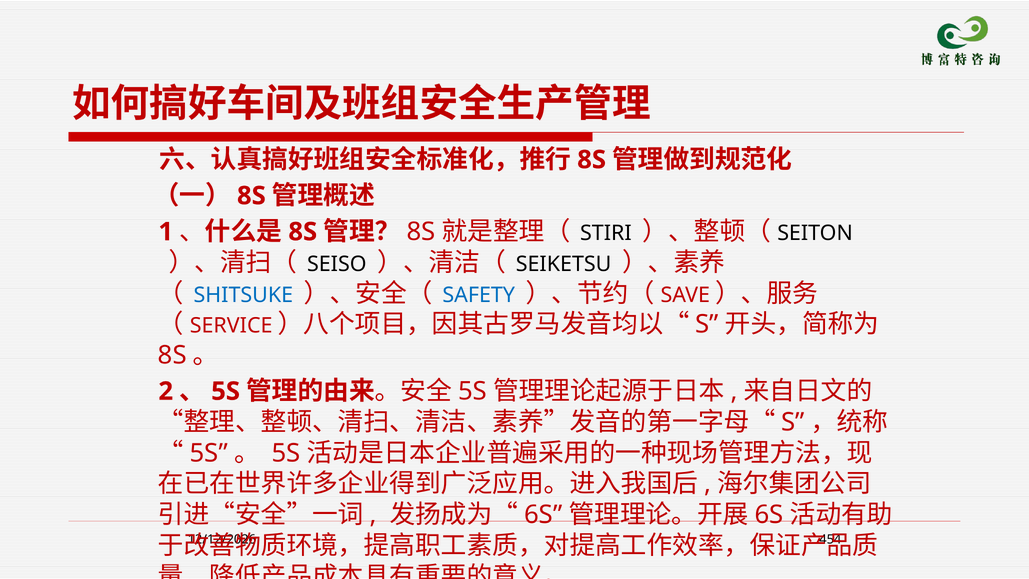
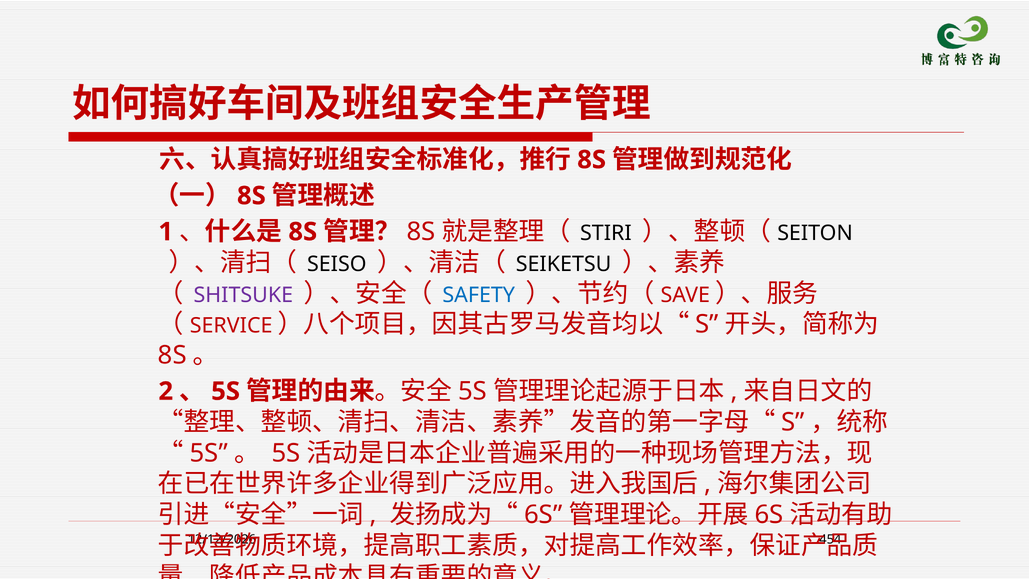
SHITSUKE colour: blue -> purple (243, 295)
